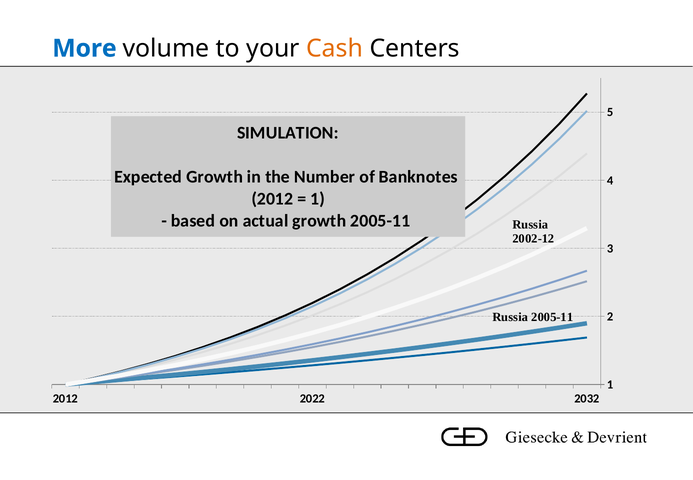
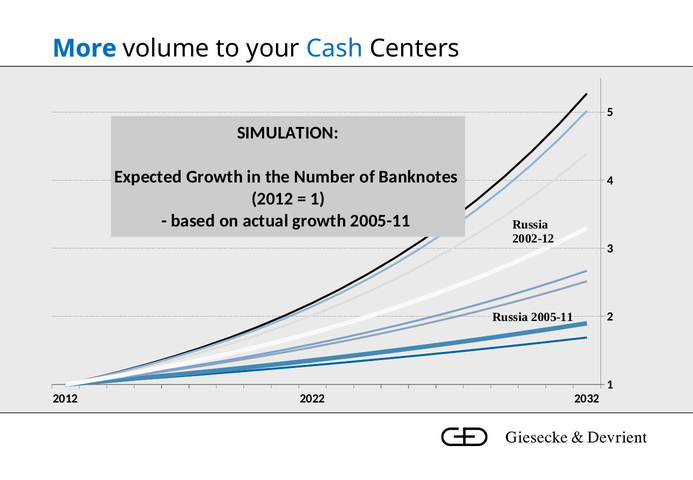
Cash colour: orange -> blue (335, 48)
